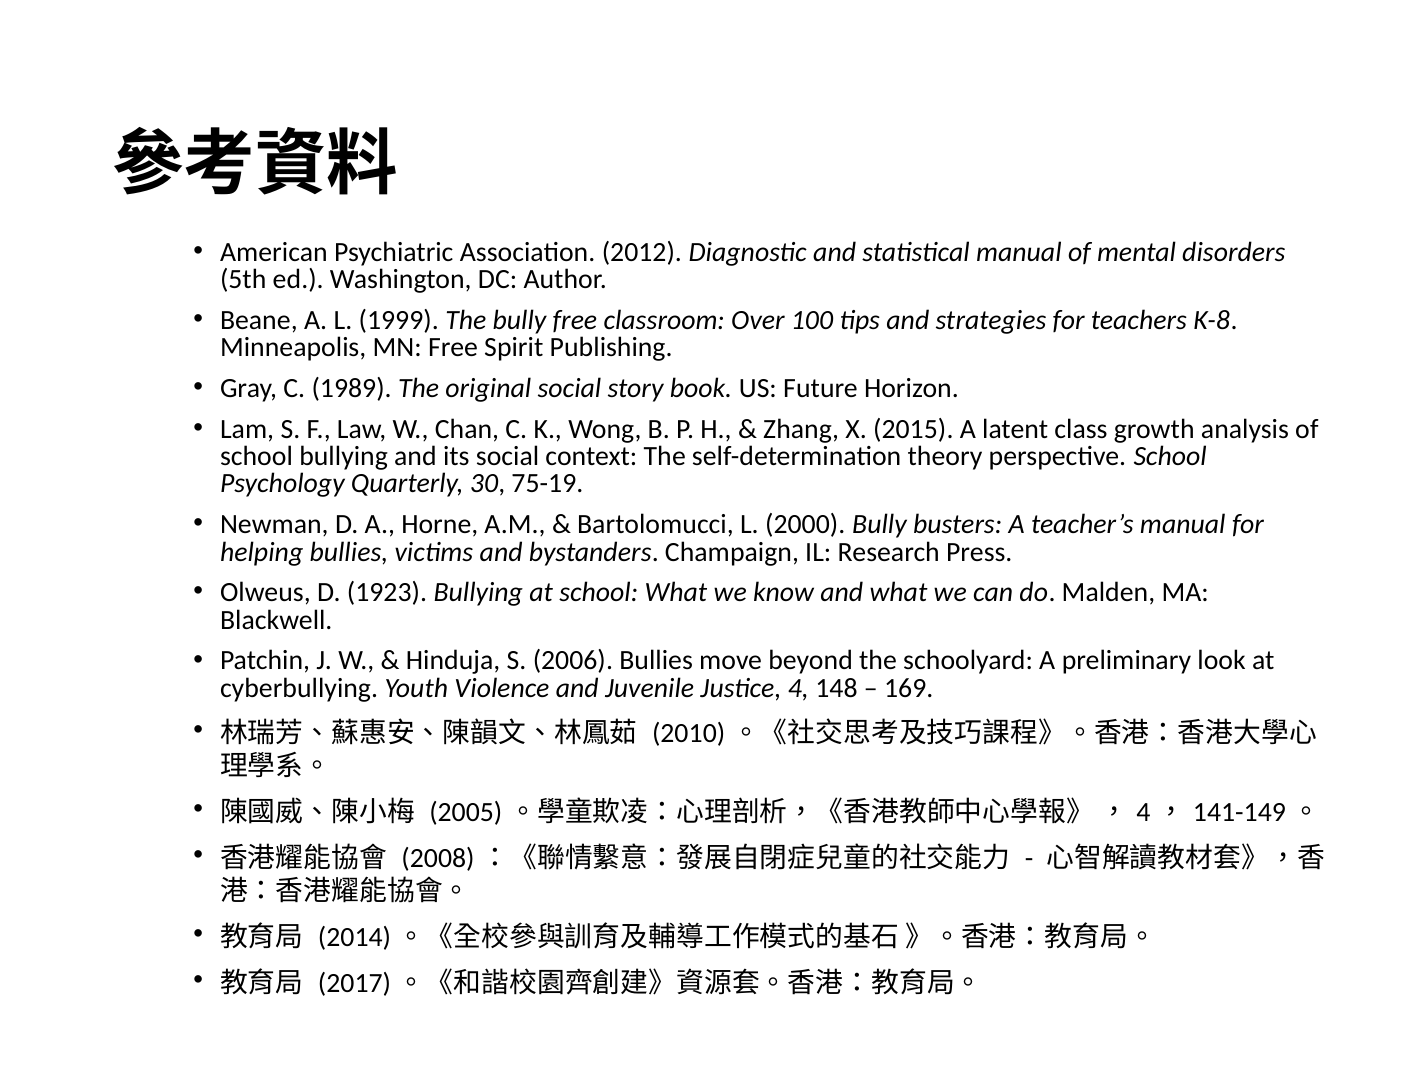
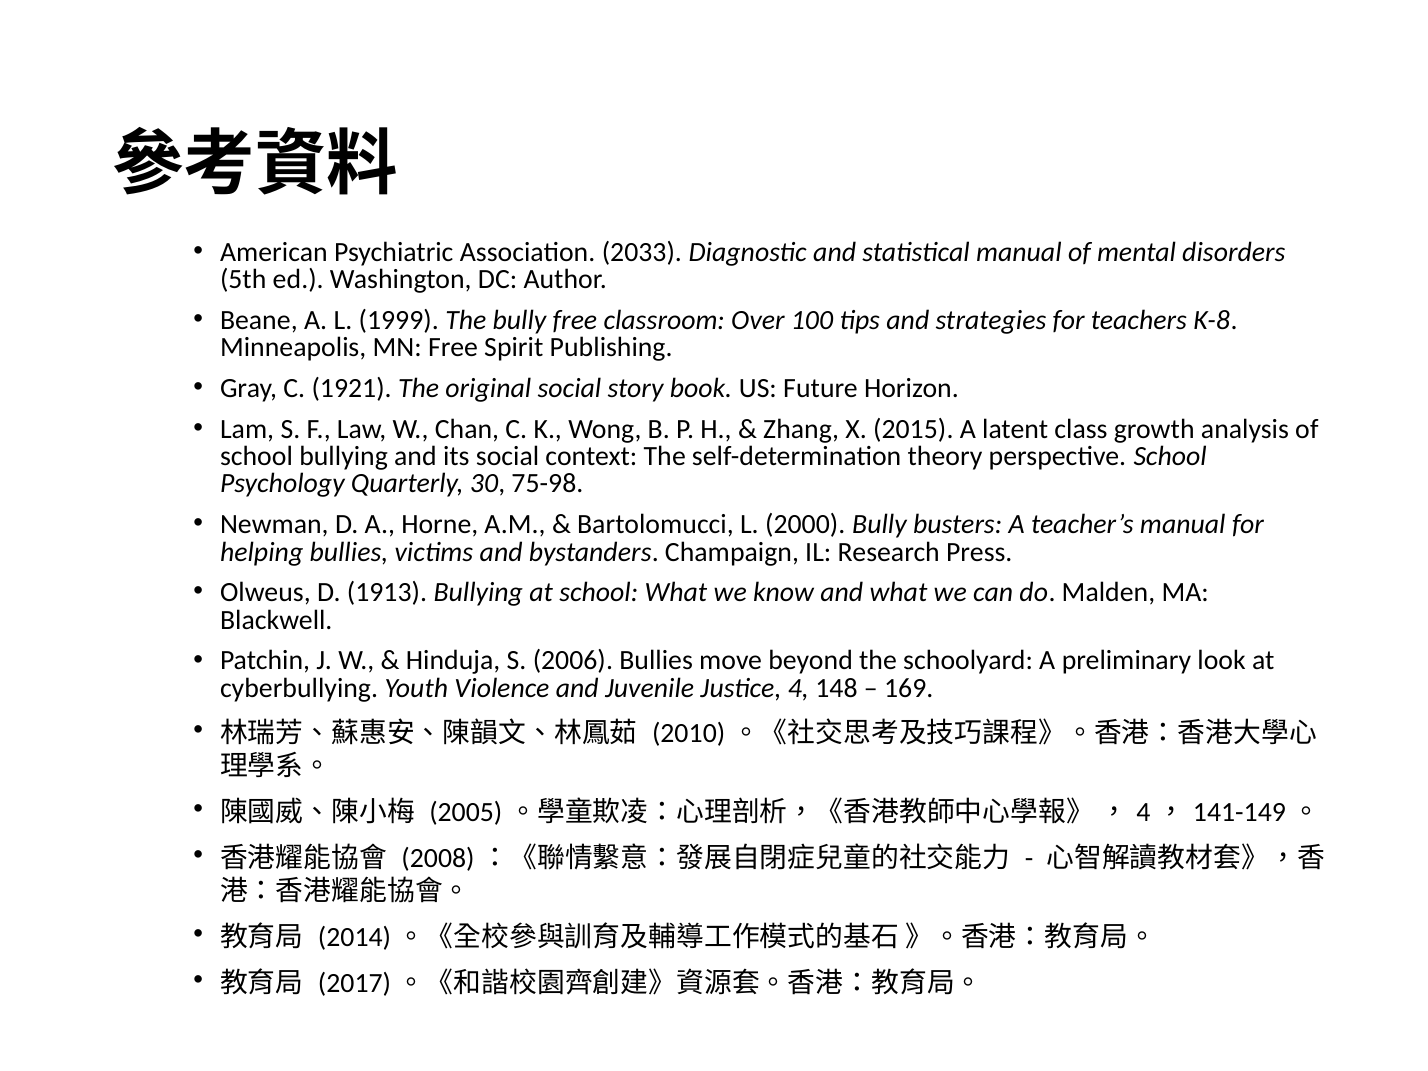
2012: 2012 -> 2033 (642, 252)
1989: 1989 -> 1921 (352, 388)
75-19: 75-19 -> 75-98 (547, 484)
1923: 1923 -> 1913 (387, 593)
